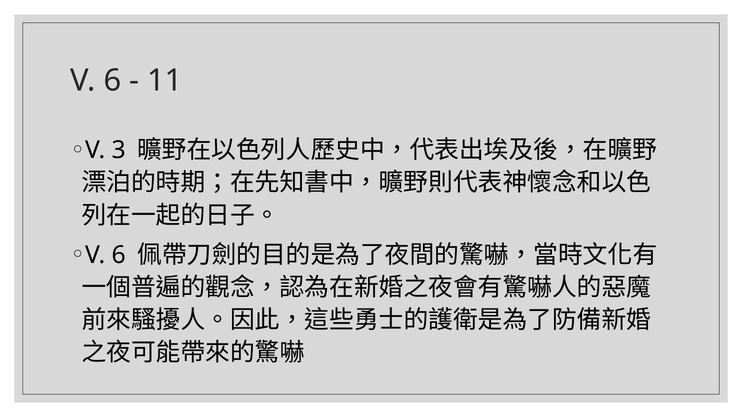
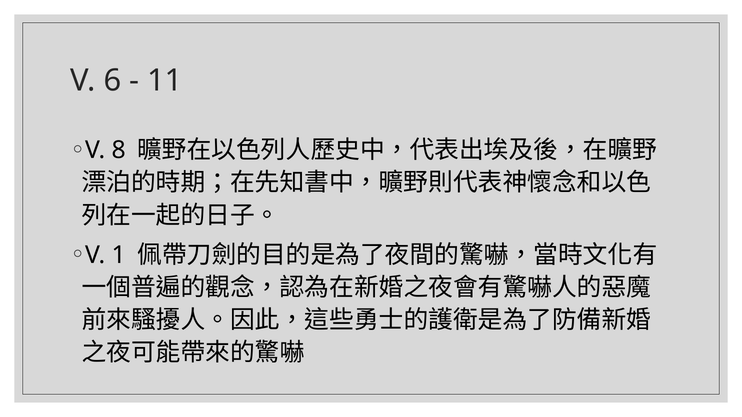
3: 3 -> 8 (119, 150)
6: 6 -> 1 (119, 255)
